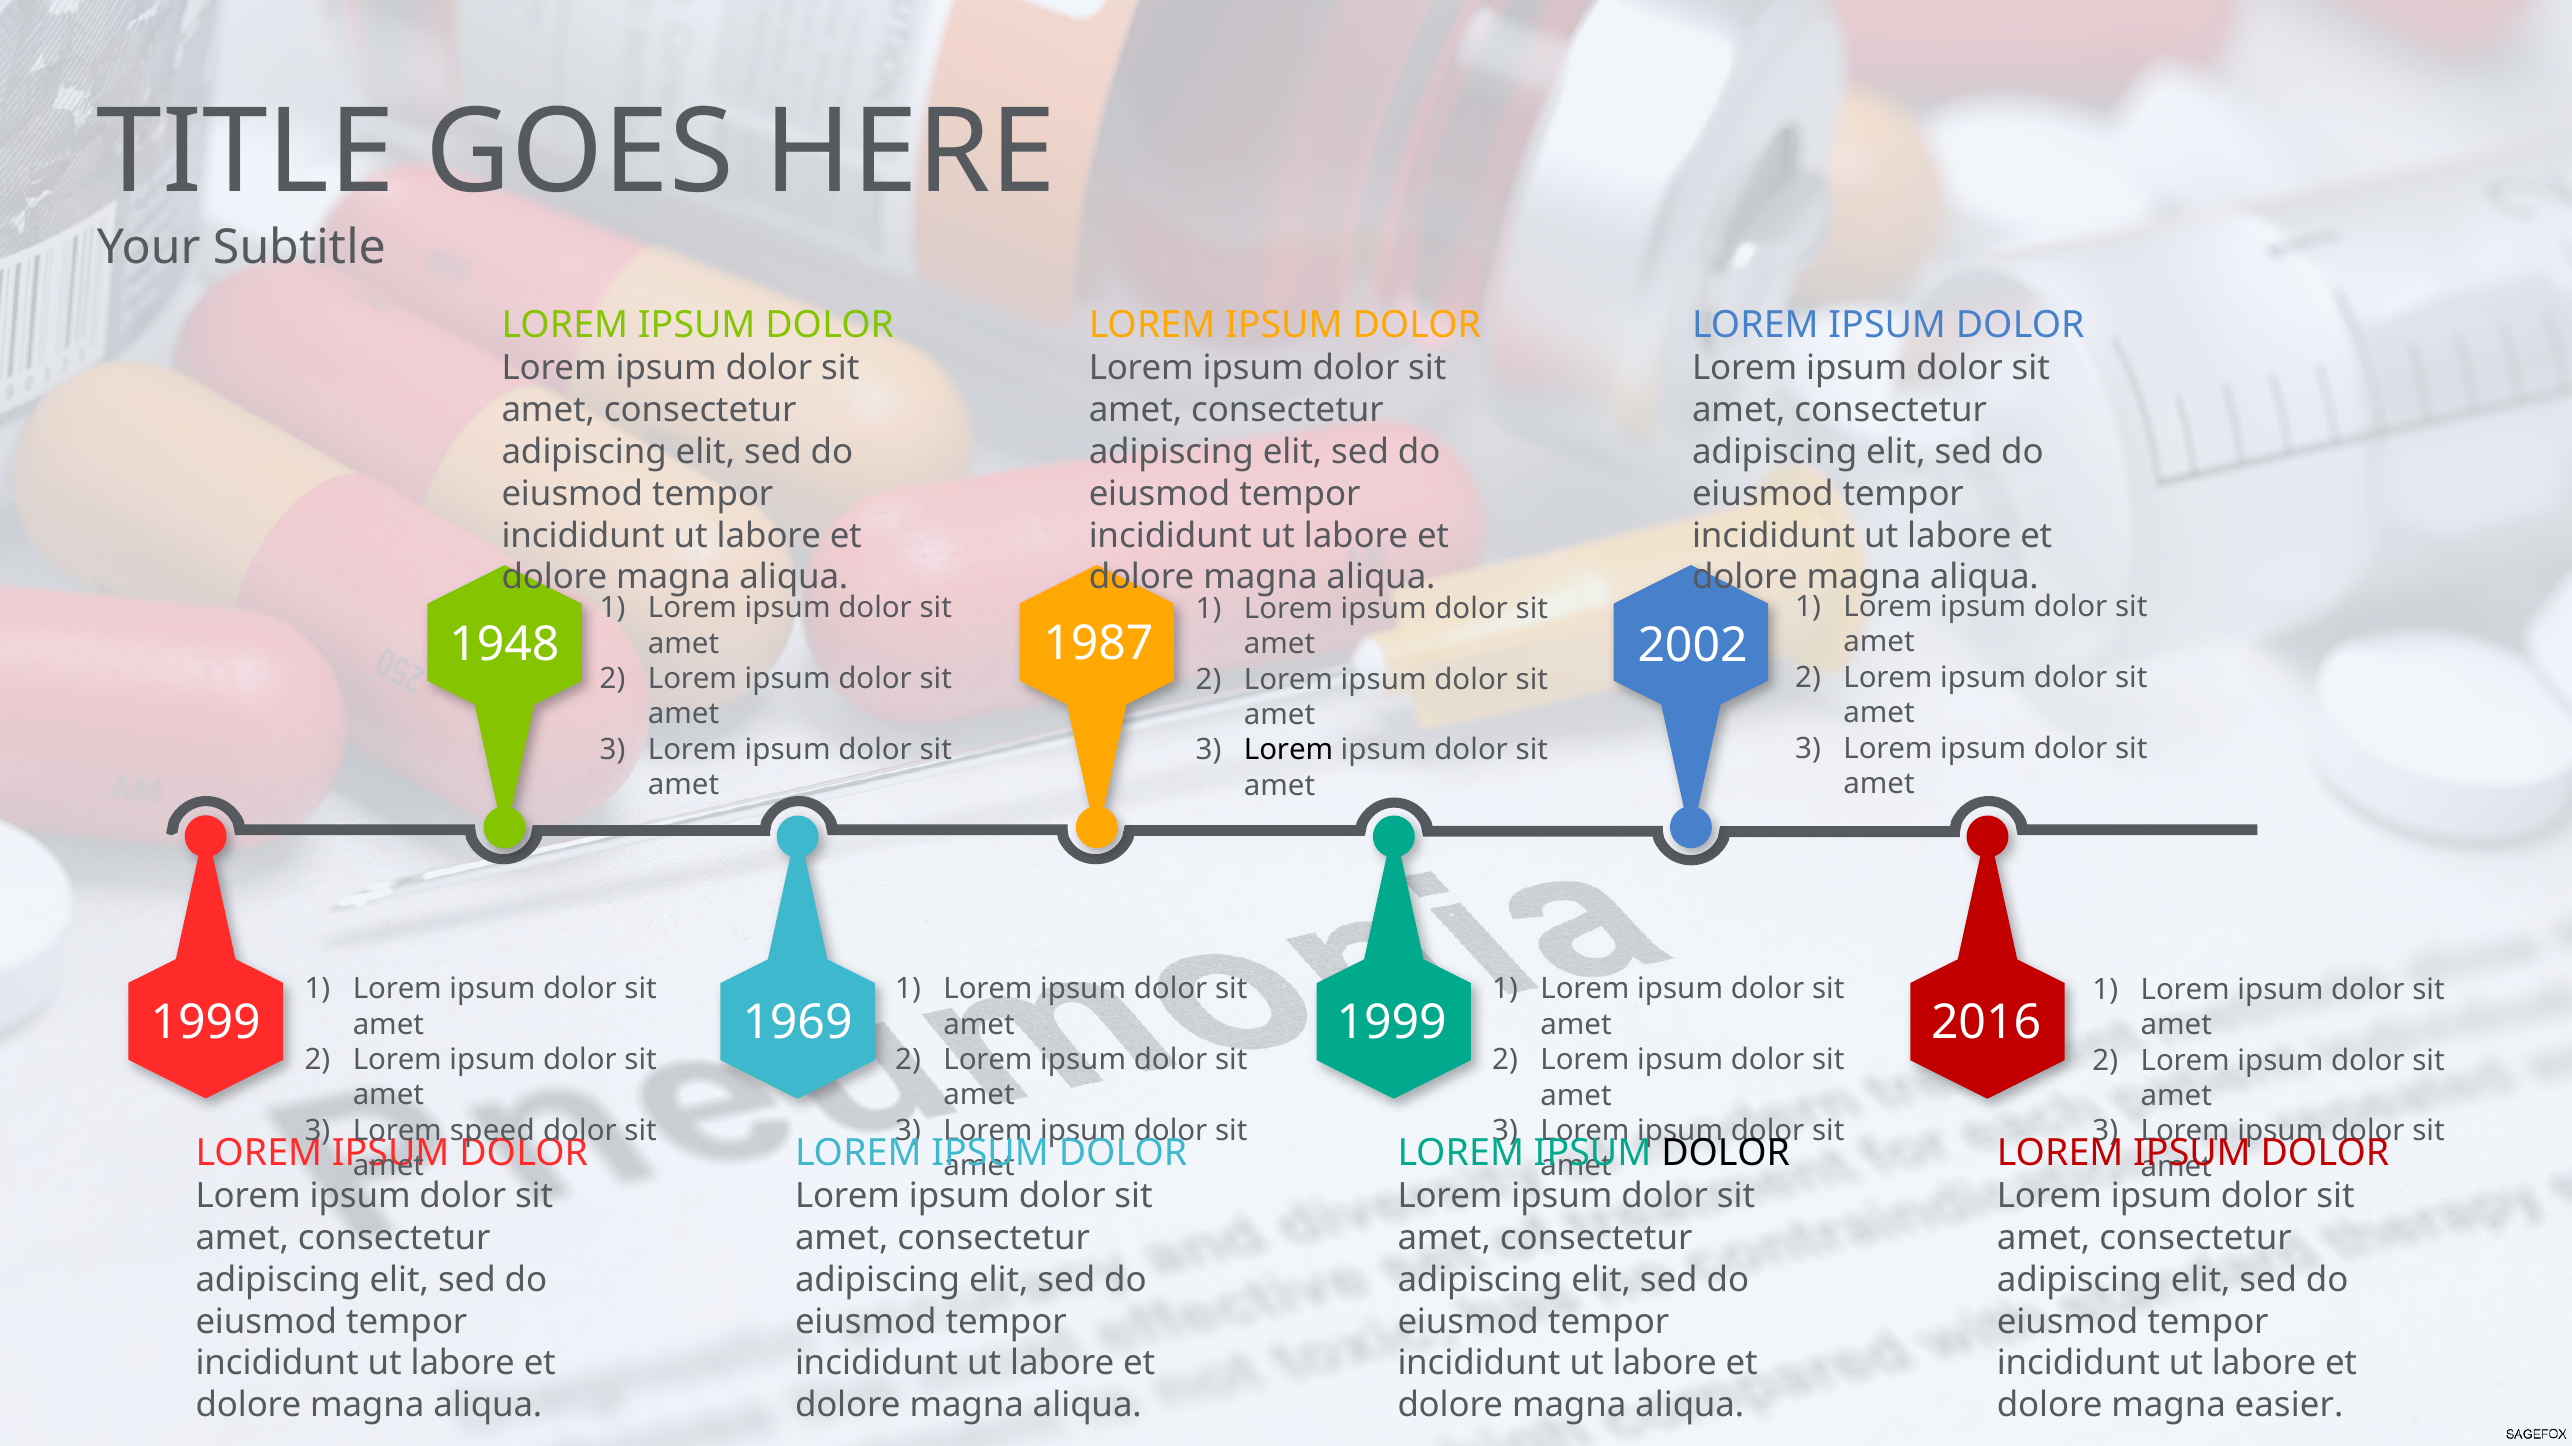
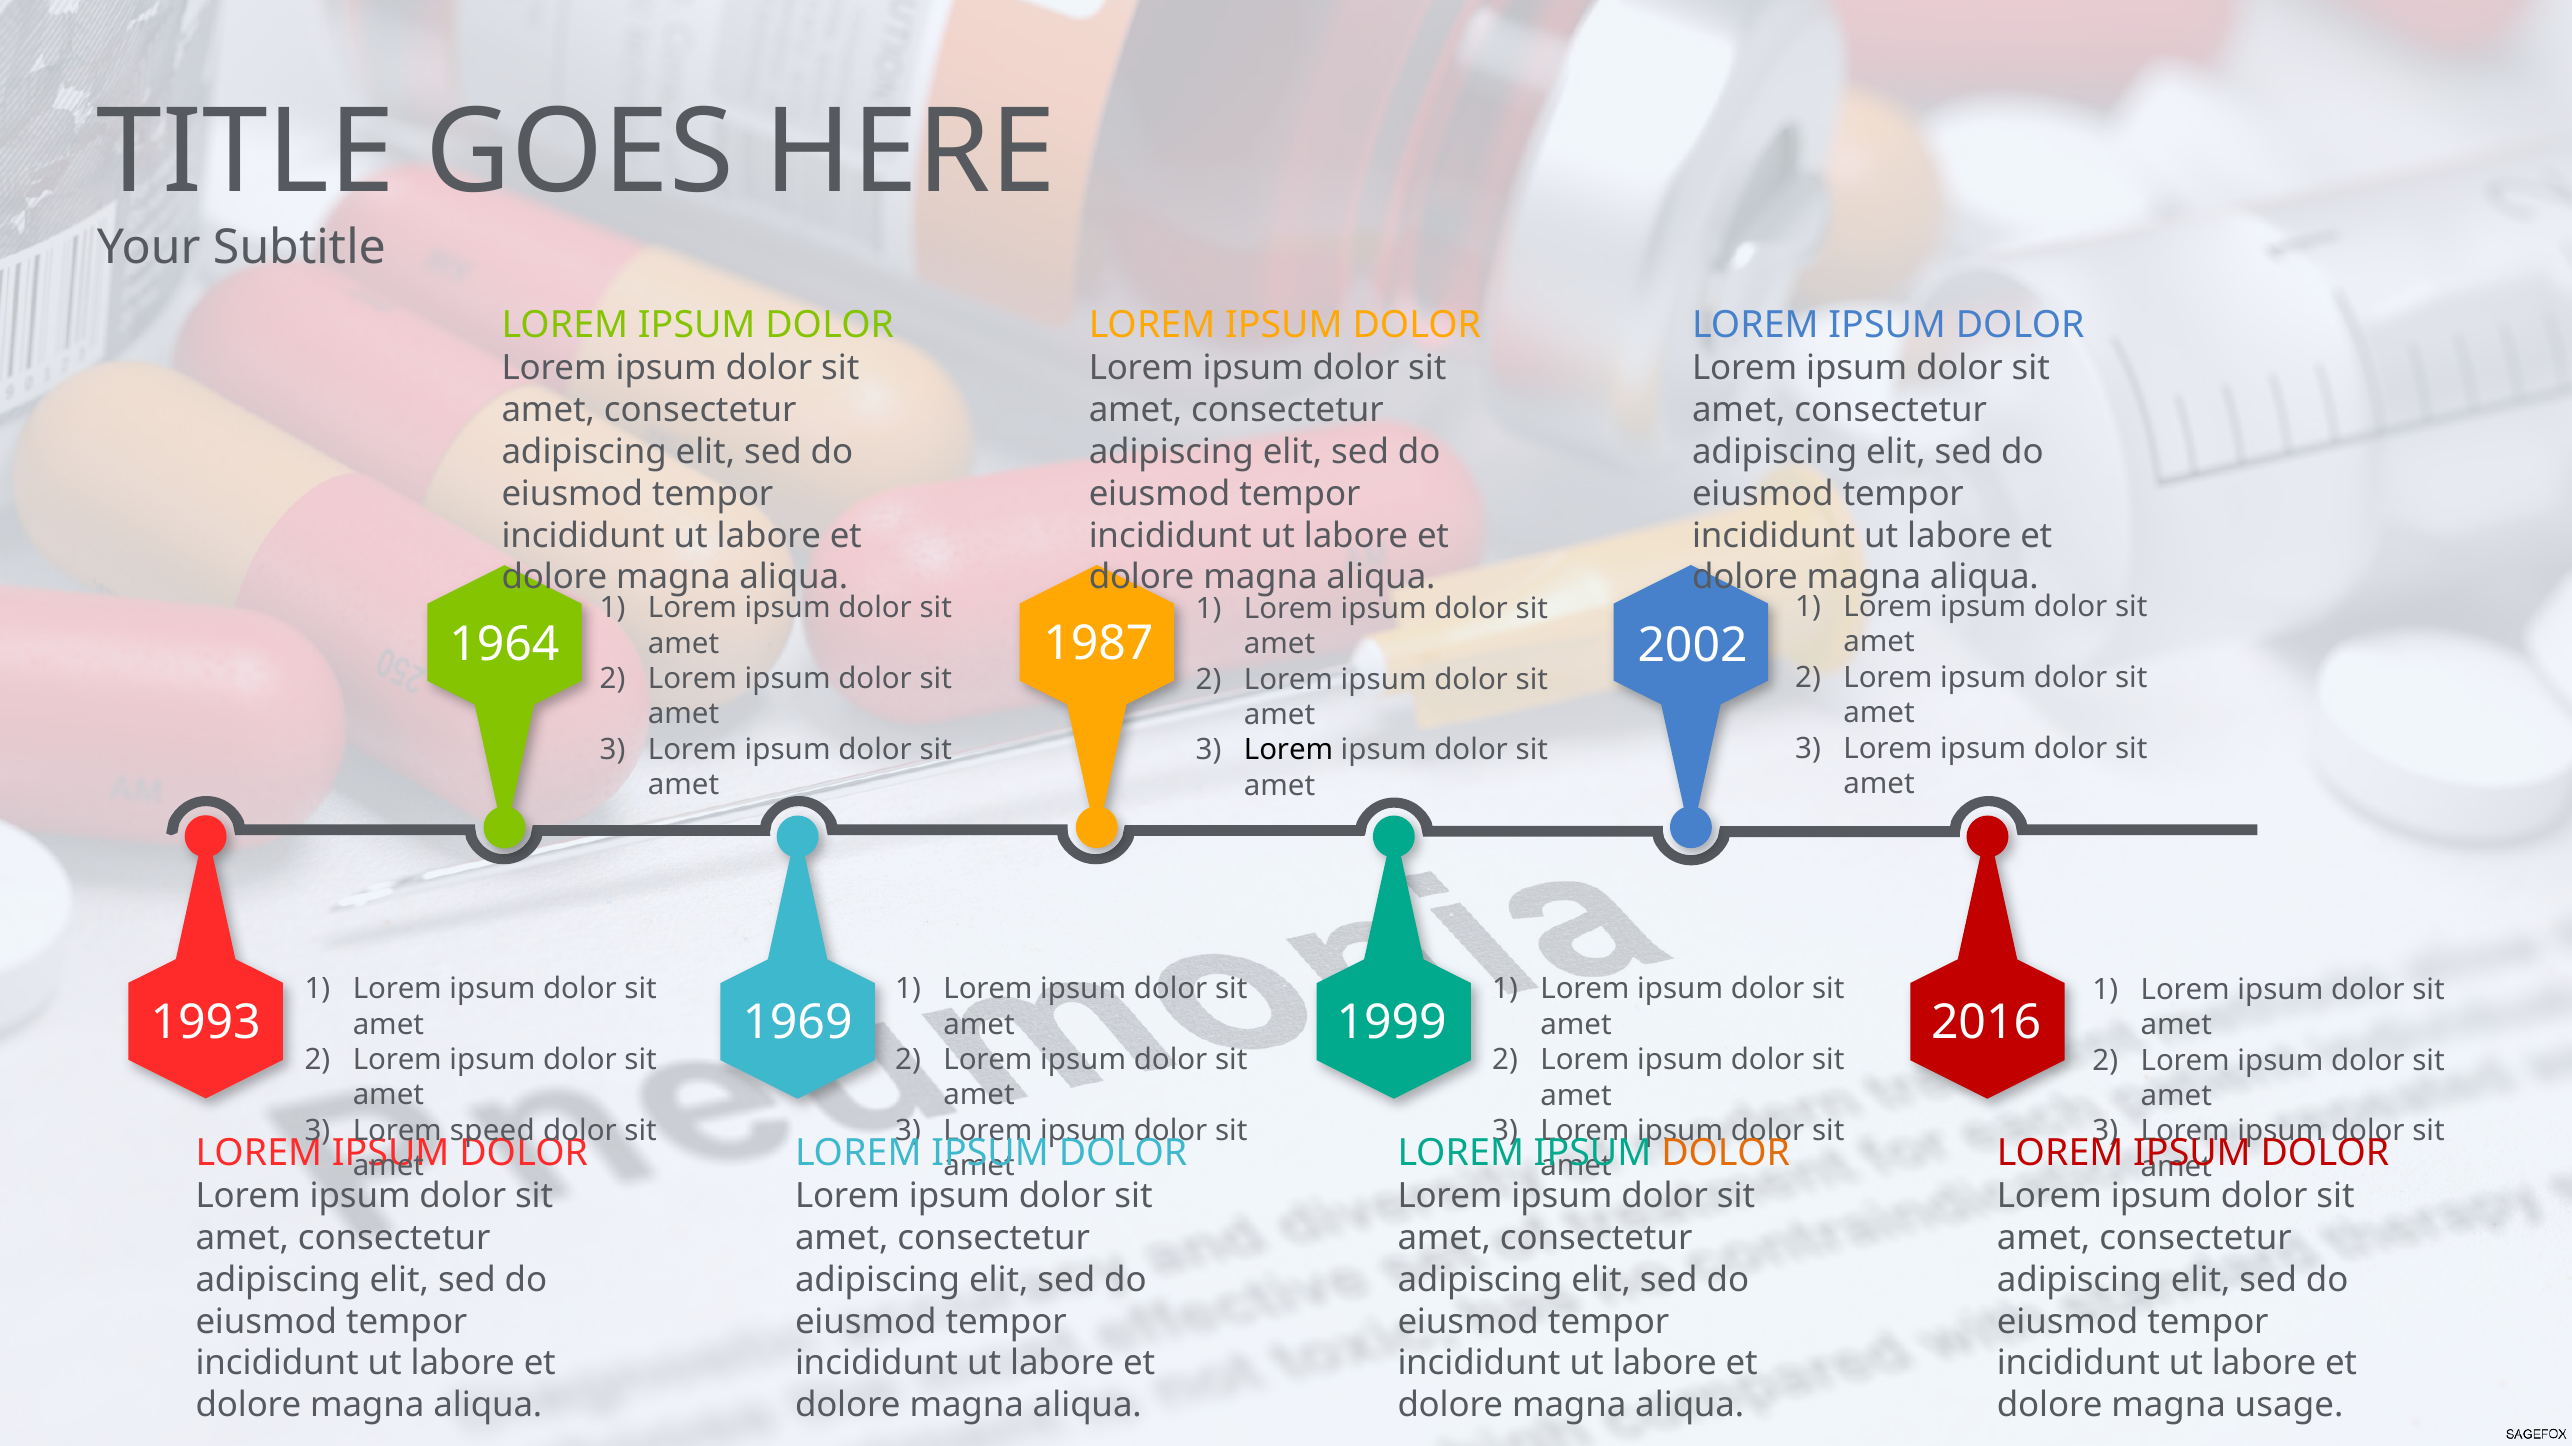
1948: 1948 -> 1964 (504, 645)
1999: 1999 -> 1993 (206, 1024)
DOLOR colour: black -> orange (1726, 1153)
easier: easier -> usage (2289, 1406)
